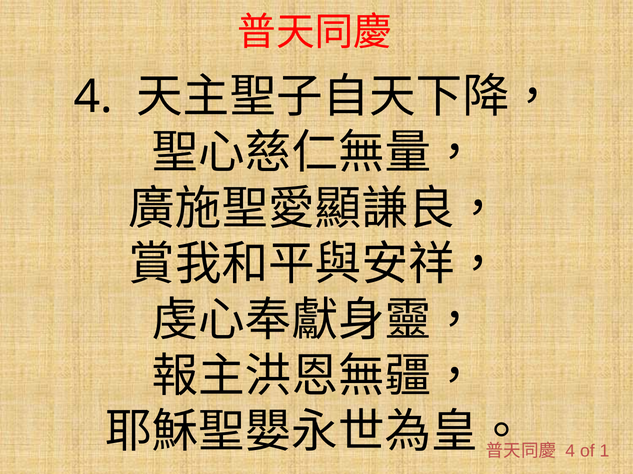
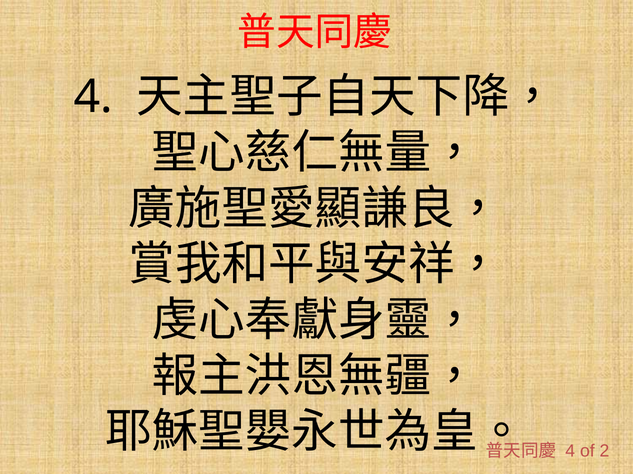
1: 1 -> 2 (604, 452)
